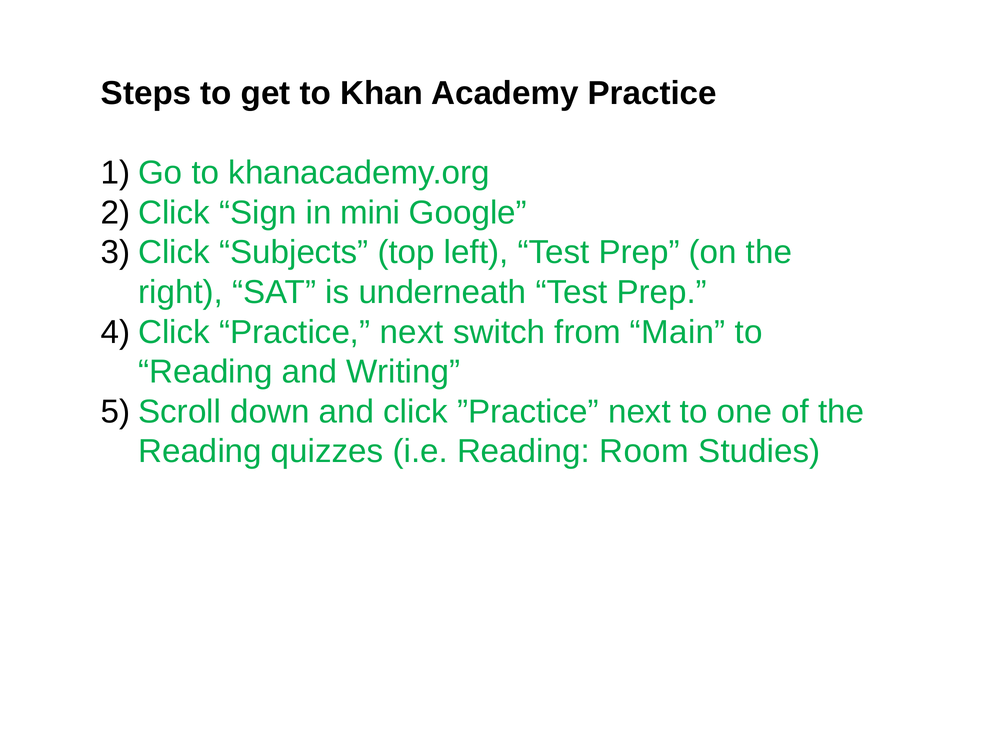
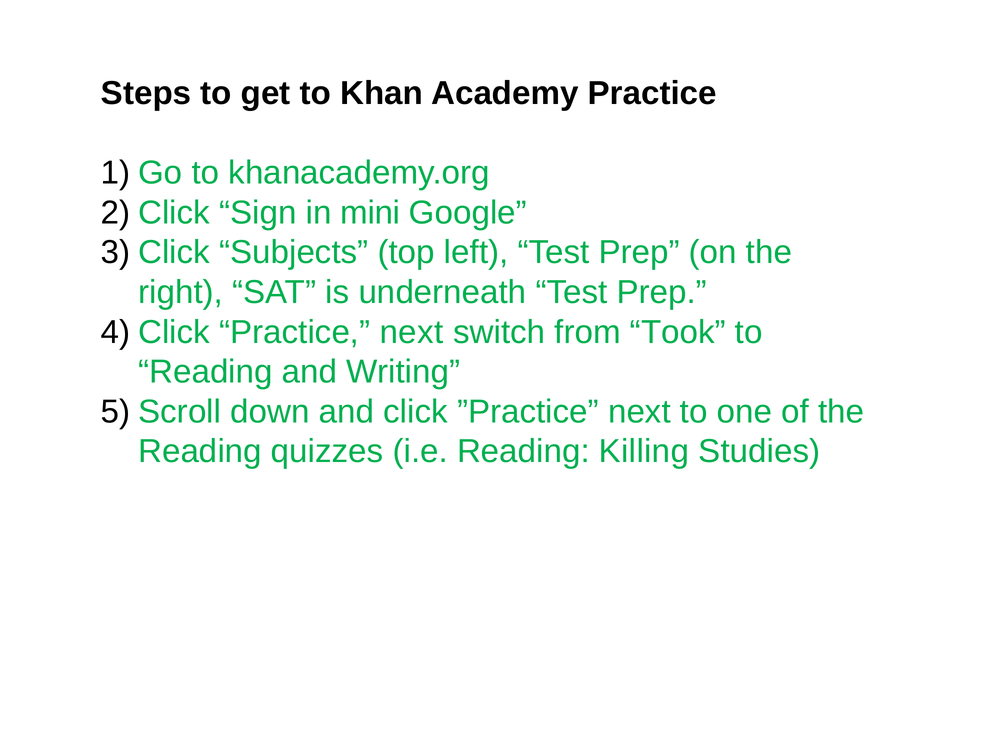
Main: Main -> Took (678, 332)
Room: Room -> Killing (644, 452)
